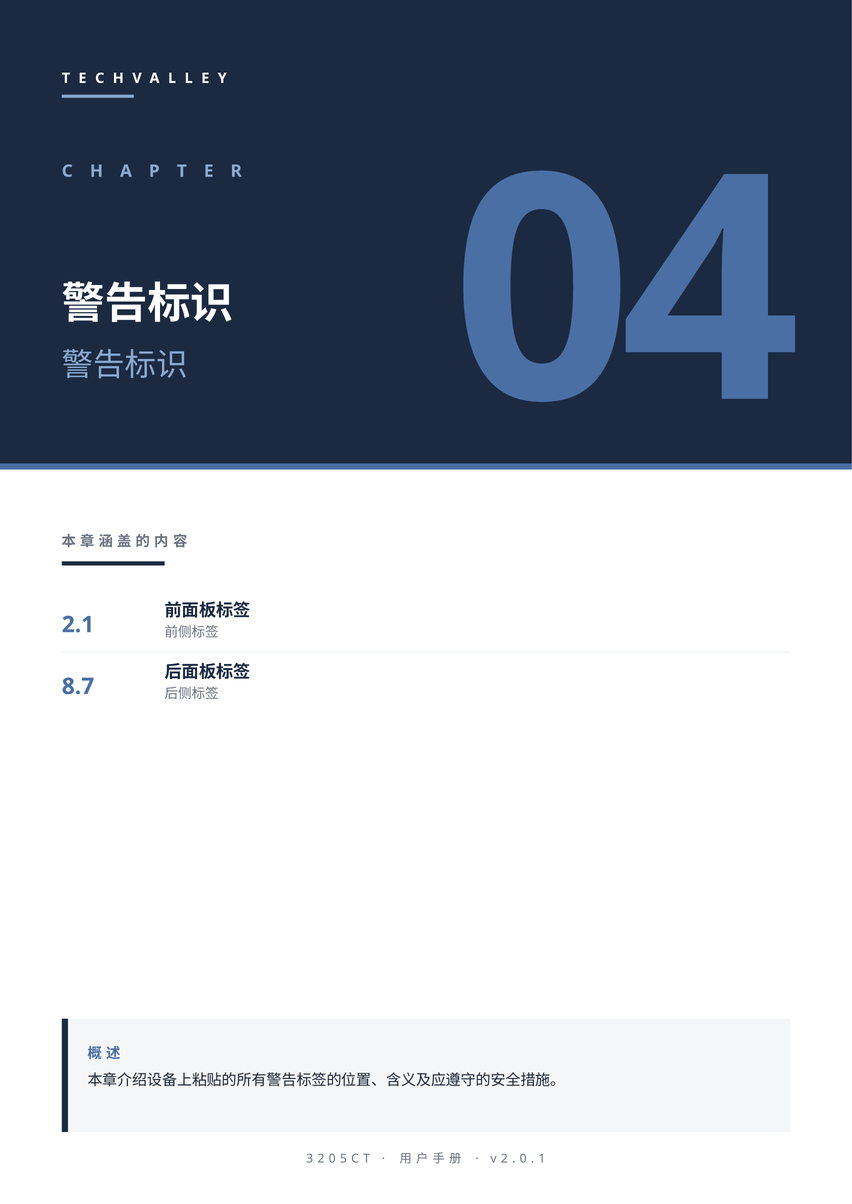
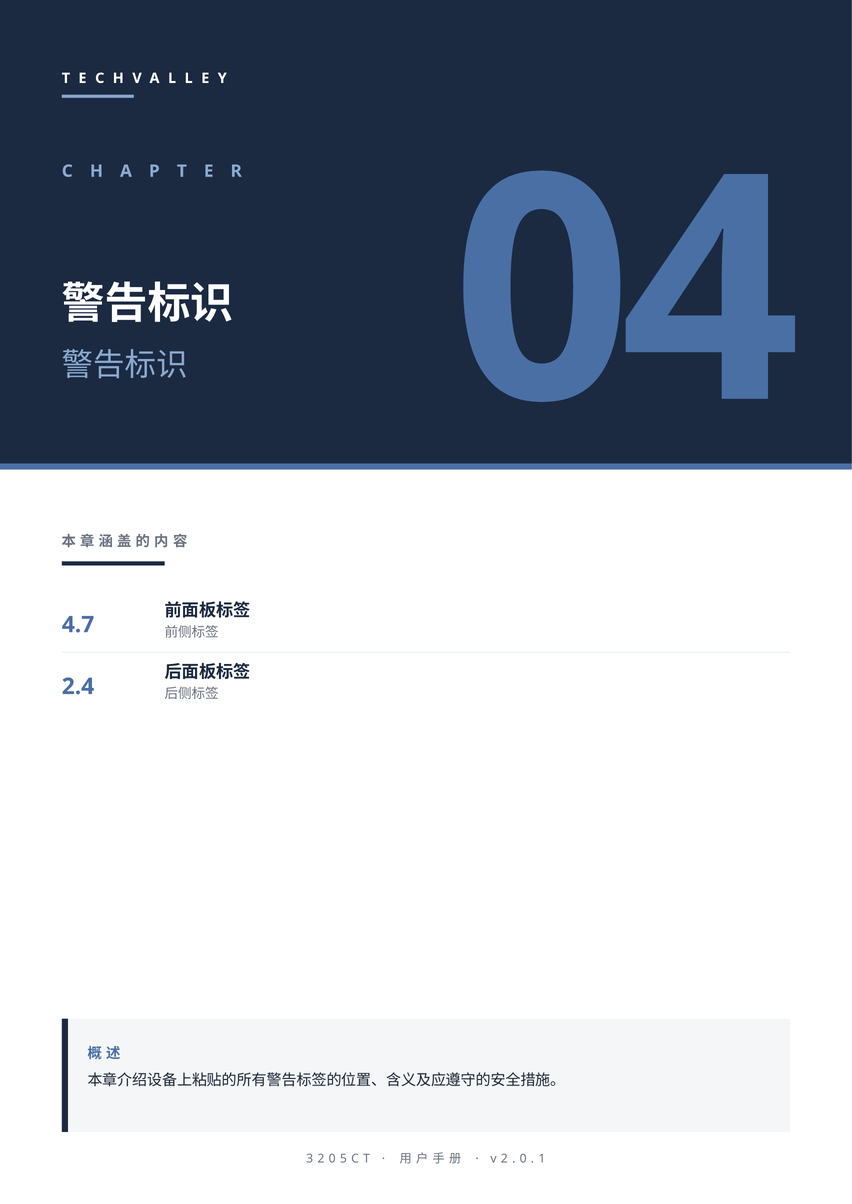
2.1: 2.1 -> 4.7 (78, 625)
8.7: 8.7 -> 2.4 (78, 687)
